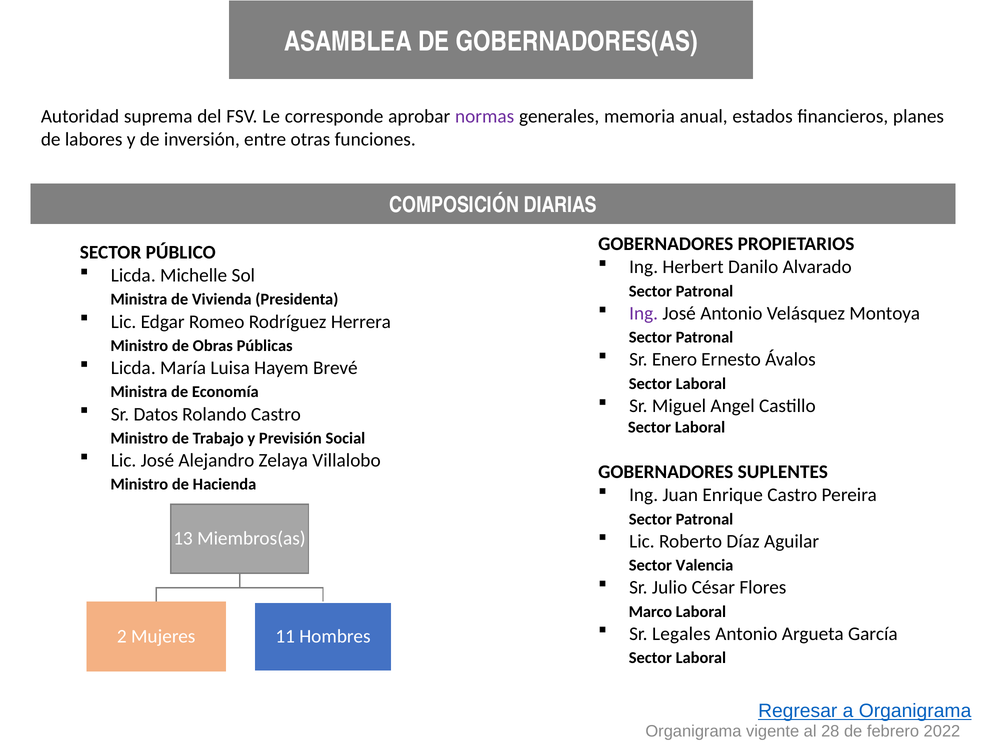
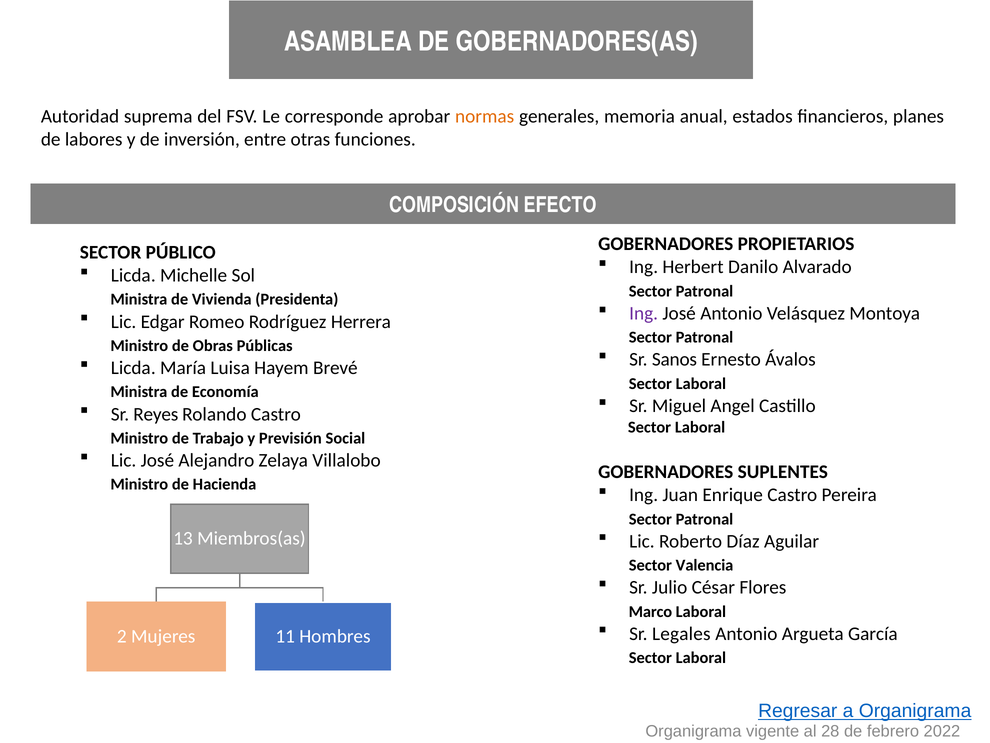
normas colour: purple -> orange (485, 116)
DIARIAS: DIARIAS -> EFECTO (560, 205)
Enero: Enero -> Sanos (674, 359)
Datos: Datos -> Reyes (156, 414)
